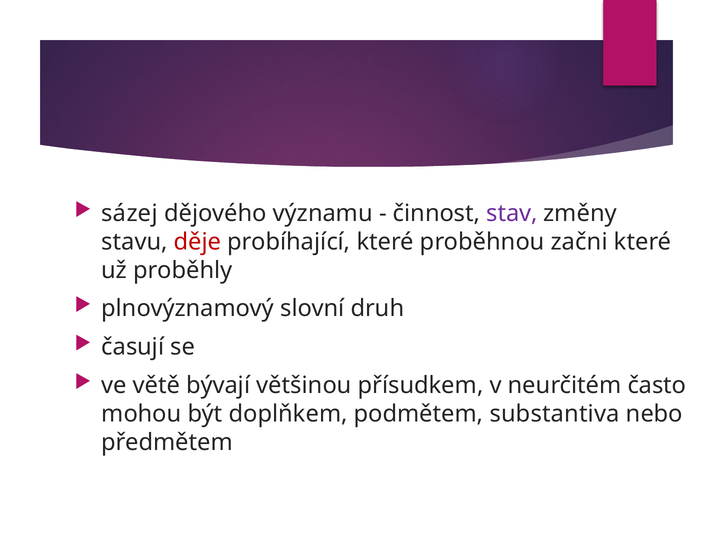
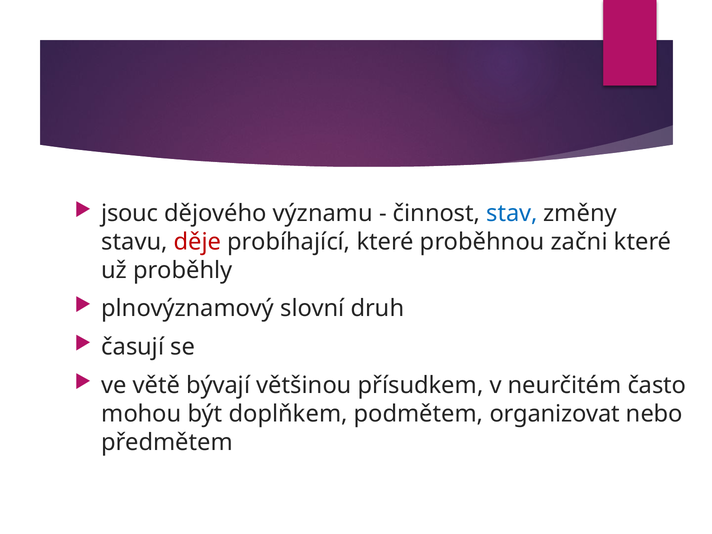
sázej: sázej -> jsouc (130, 213)
stav colour: purple -> blue (512, 213)
substantiva: substantiva -> organizovat (555, 414)
